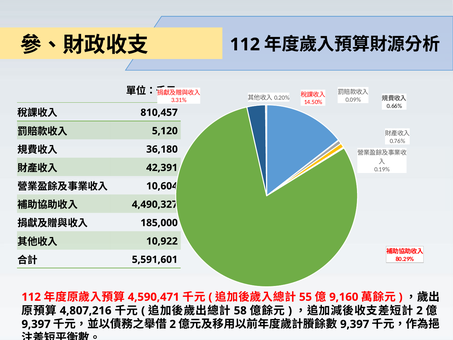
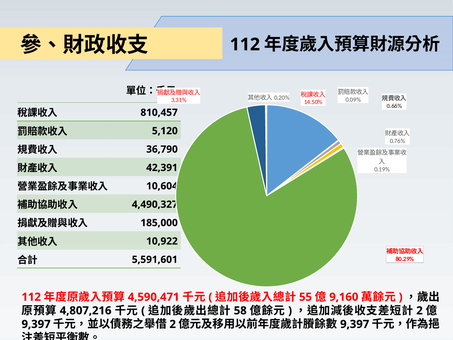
36,180: 36,180 -> 36,790 (162, 149)
